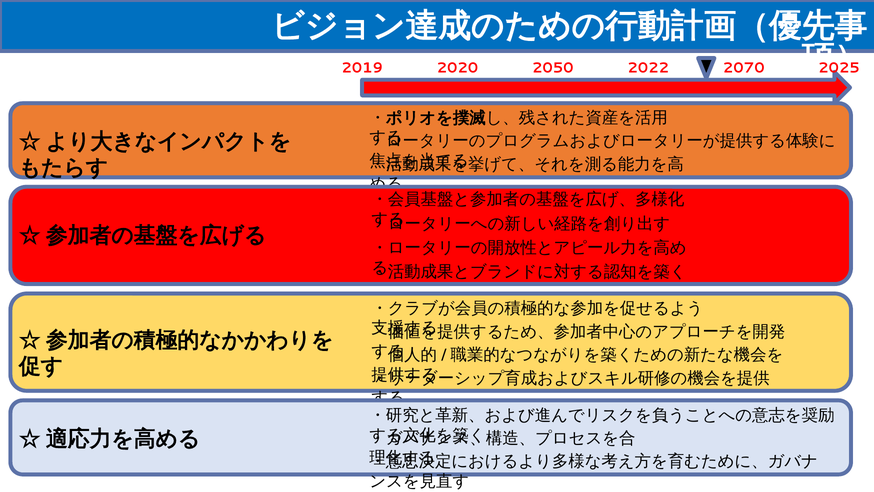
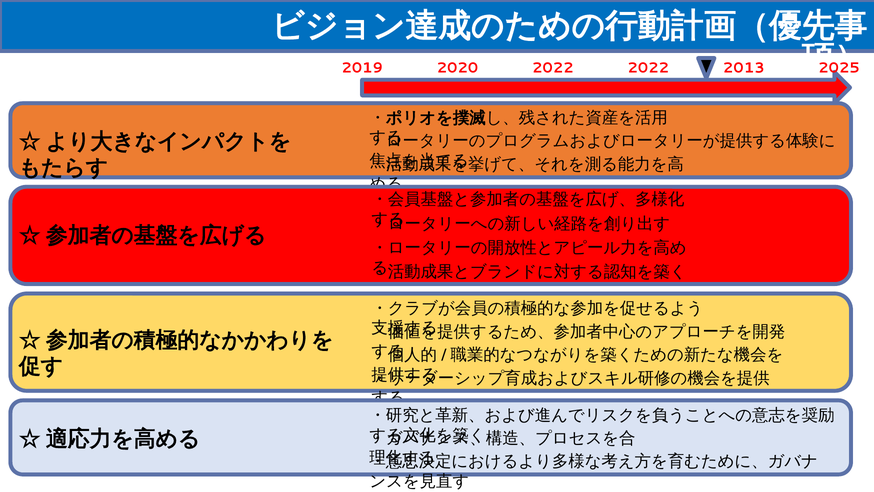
2020 2050: 2050 -> 2022 (553, 68)
2070: 2070 -> 2013 (744, 68)
